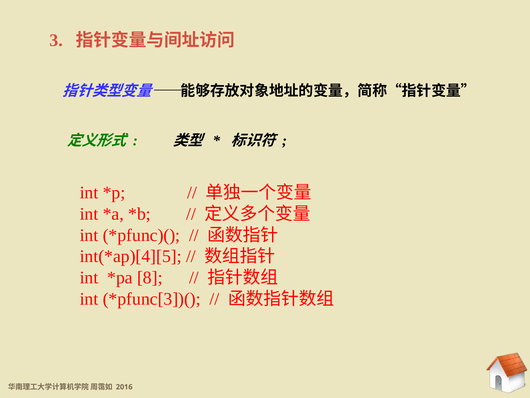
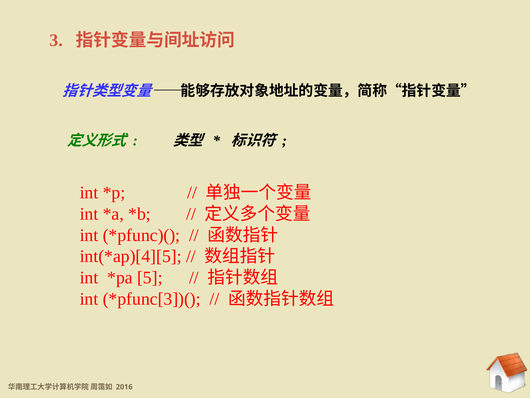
8: 8 -> 5 (150, 277)
